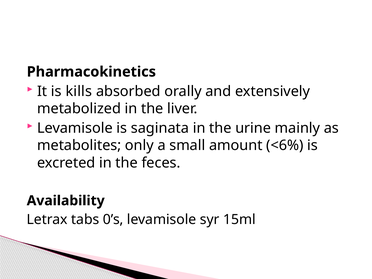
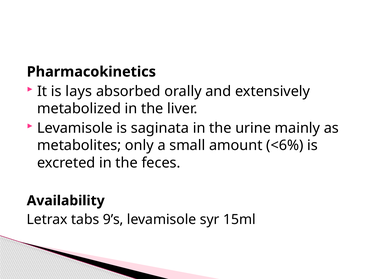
kills: kills -> lays (79, 91)
0’s: 0’s -> 9’s (113, 220)
